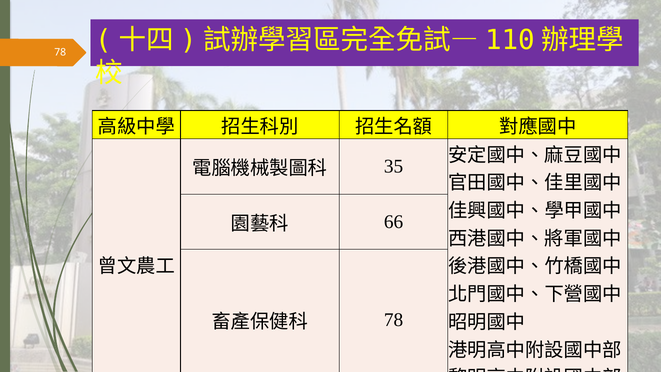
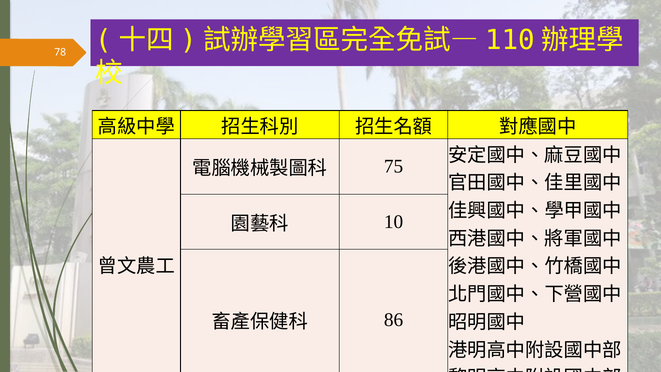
35: 35 -> 75 (394, 167)
66: 66 -> 10 (394, 222)
78: 78 -> 86 (394, 320)
